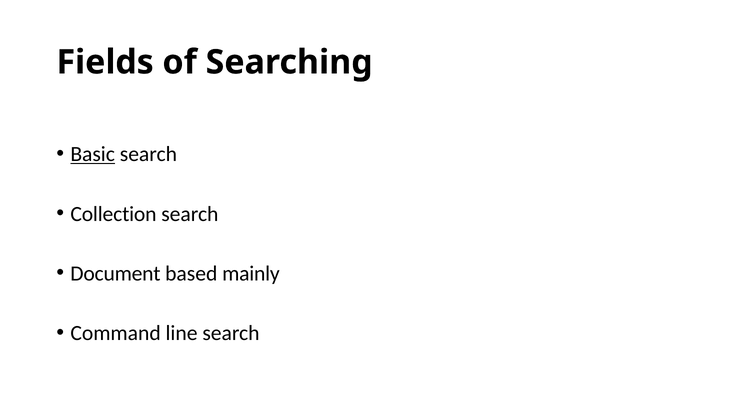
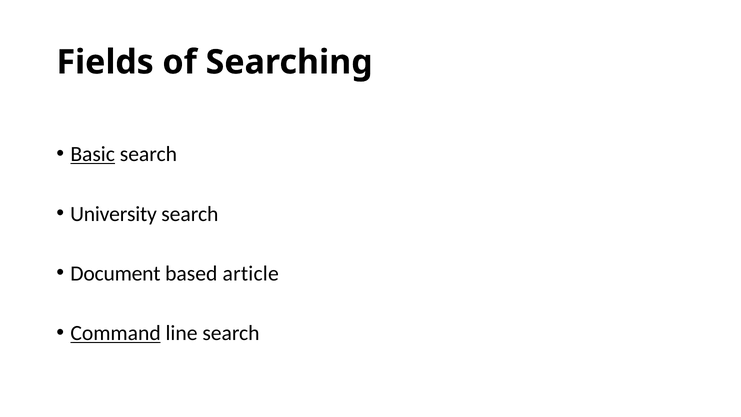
Collection: Collection -> University (114, 214)
mainly: mainly -> article (251, 273)
Command underline: none -> present (116, 333)
